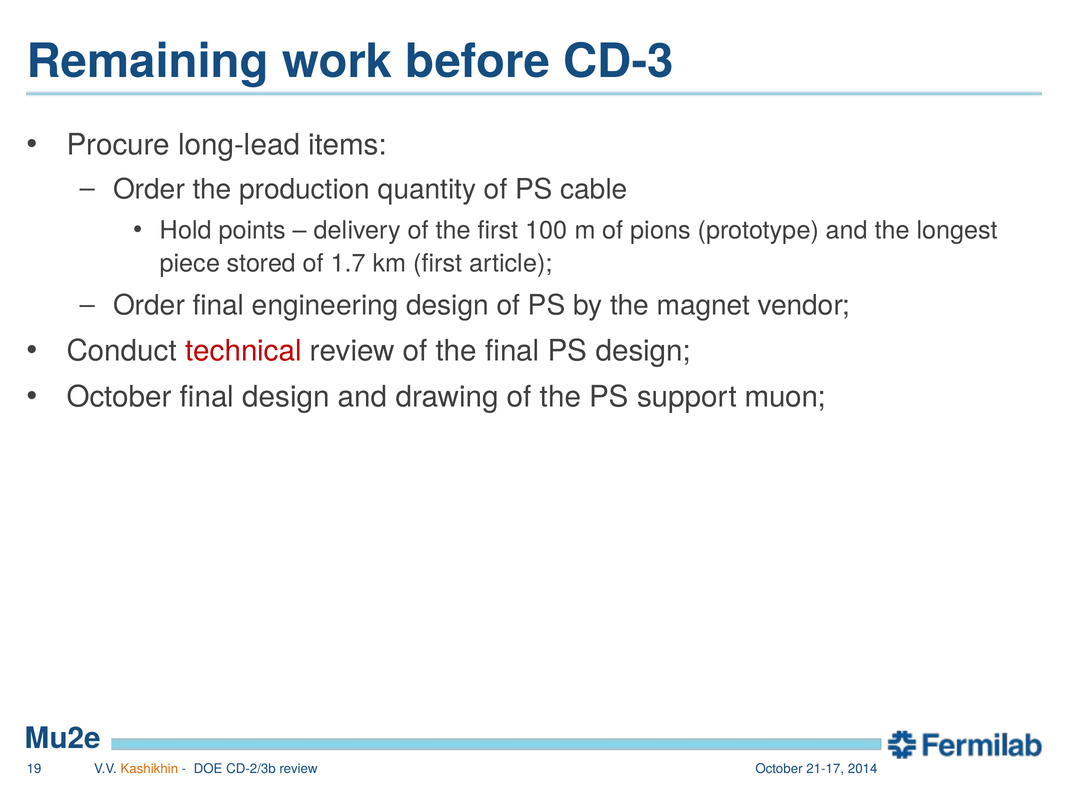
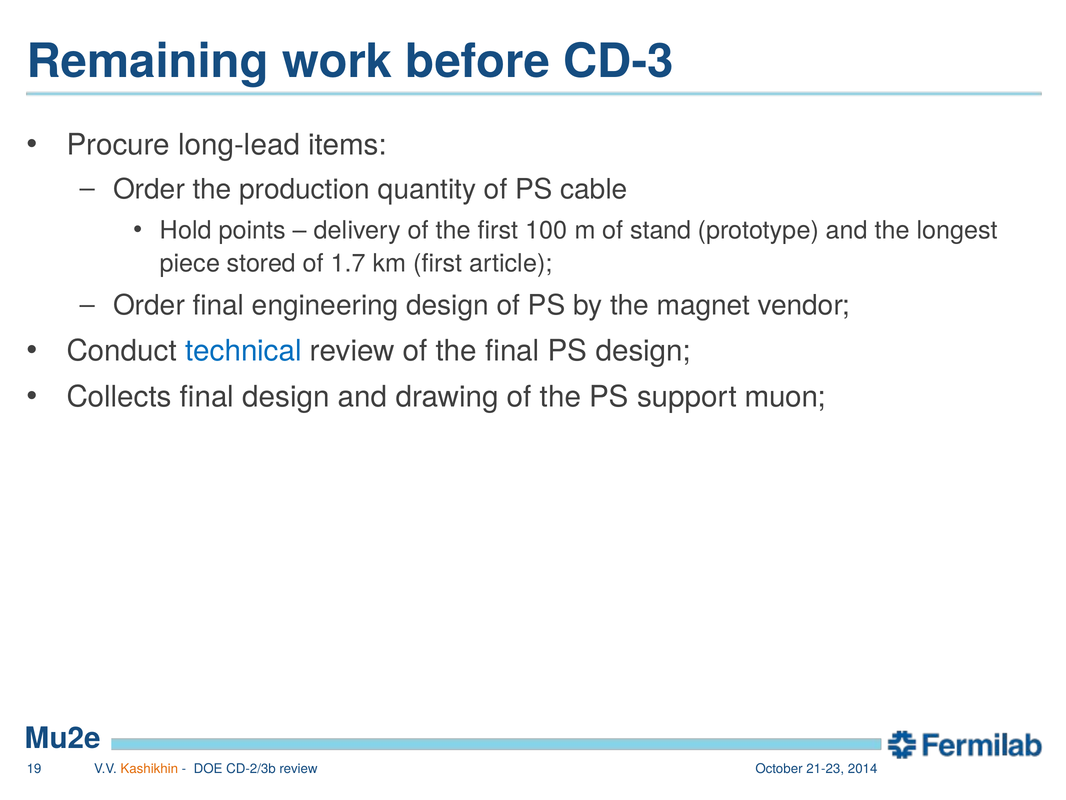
pions: pions -> stand (661, 230)
technical colour: red -> blue (243, 351)
October: October -> Collects (119, 397)
21-17: 21-17 -> 21-23 (825, 768)
